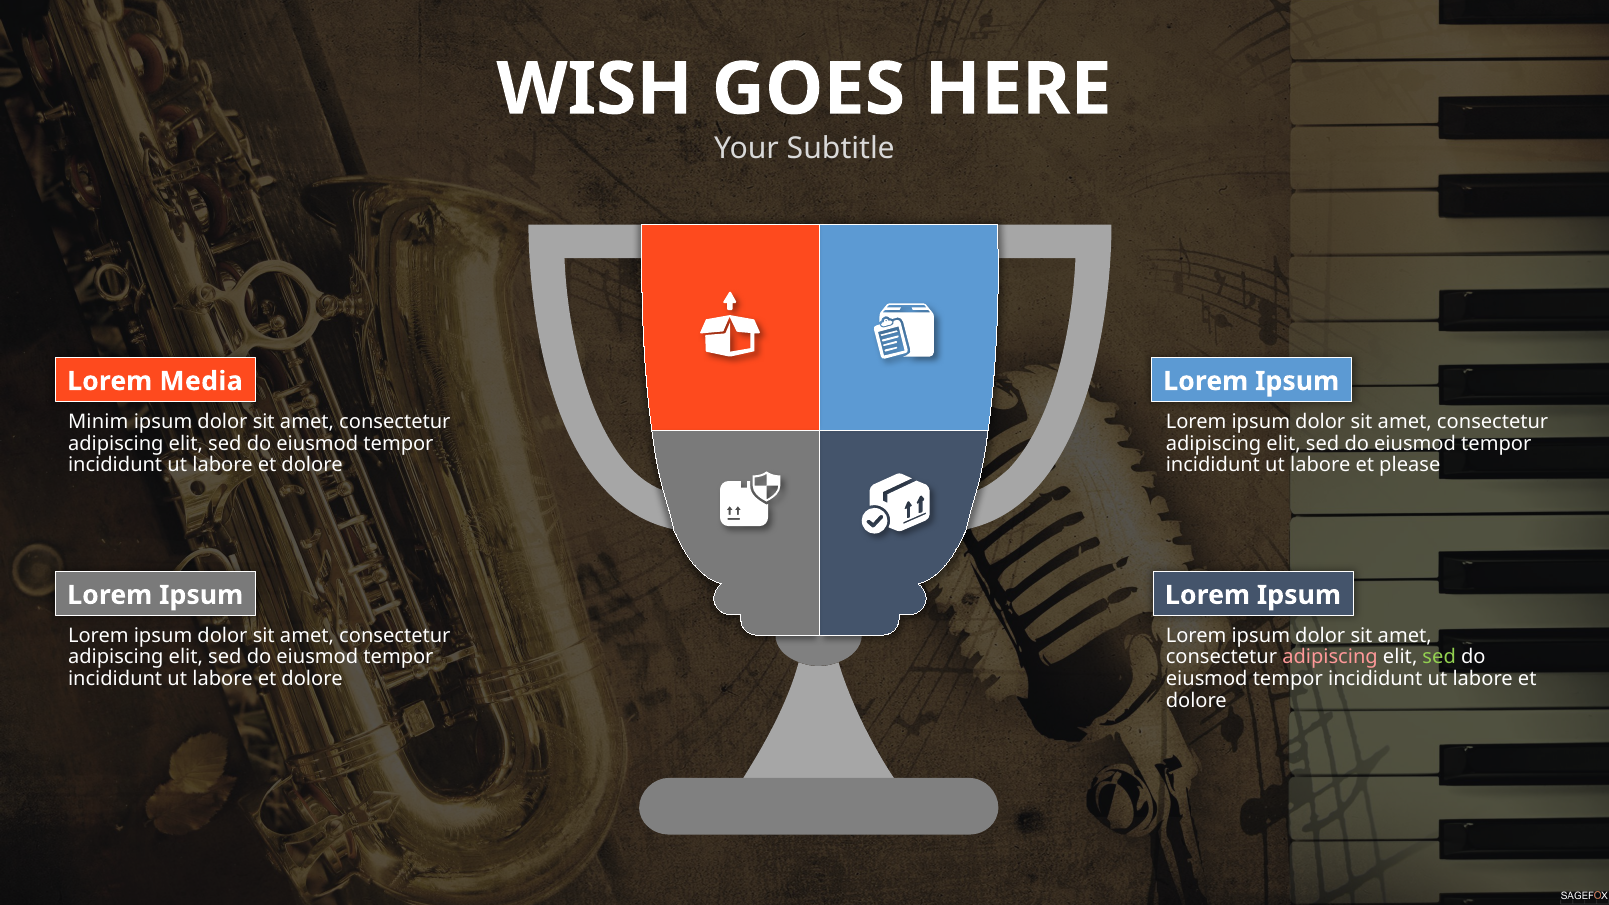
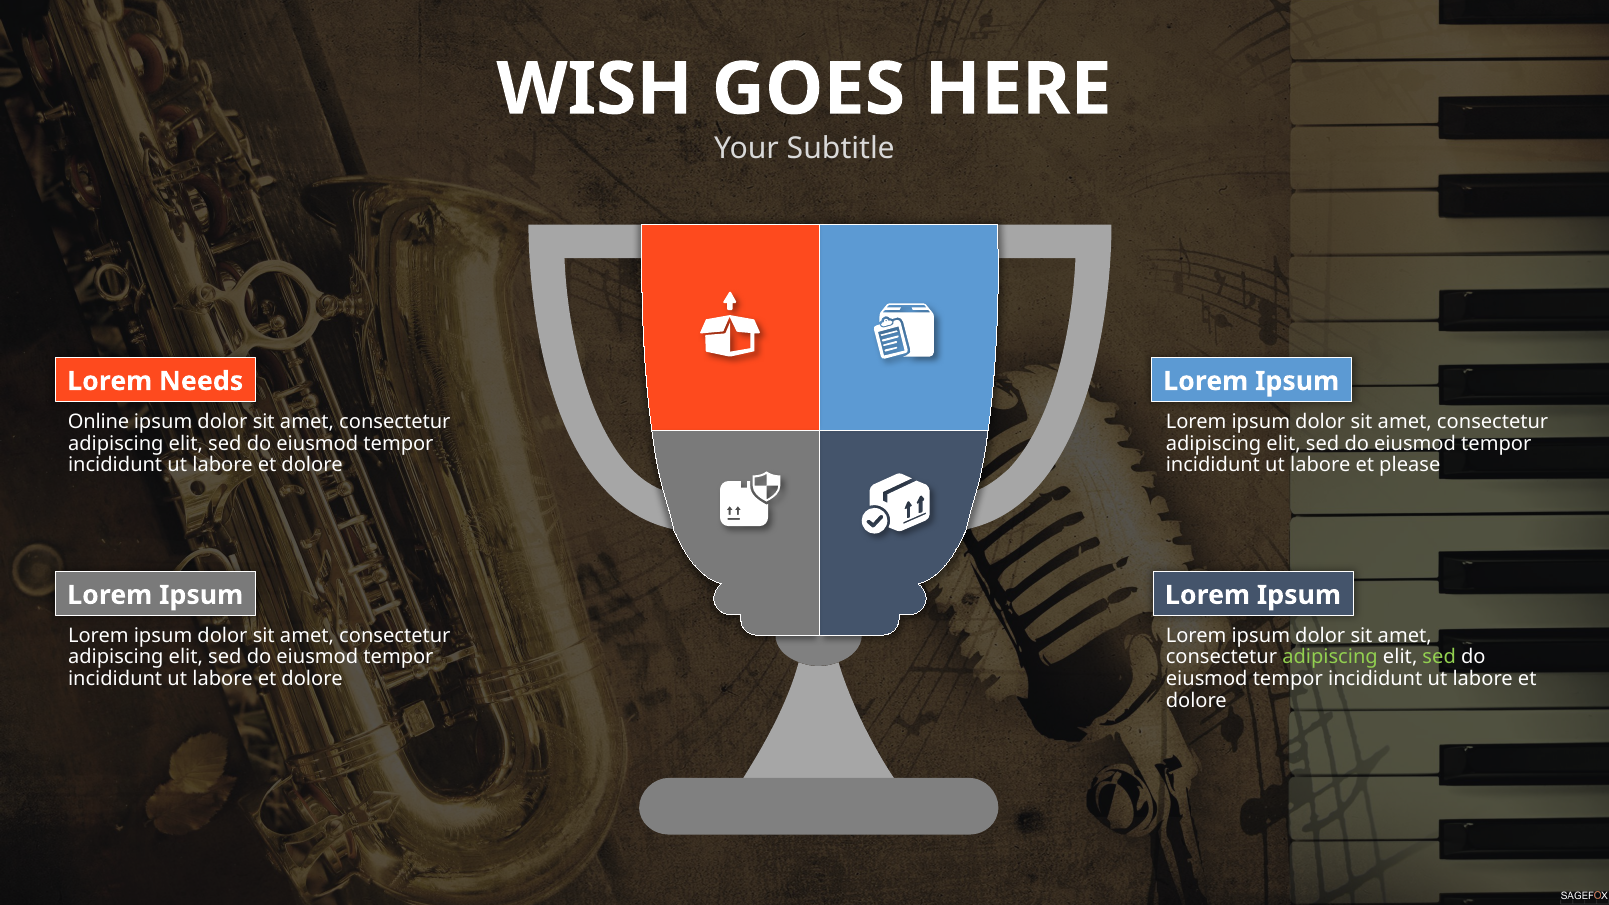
Media: Media -> Needs (201, 381)
Minim: Minim -> Online (98, 422)
adipiscing colour: pink -> light green (1330, 657)
